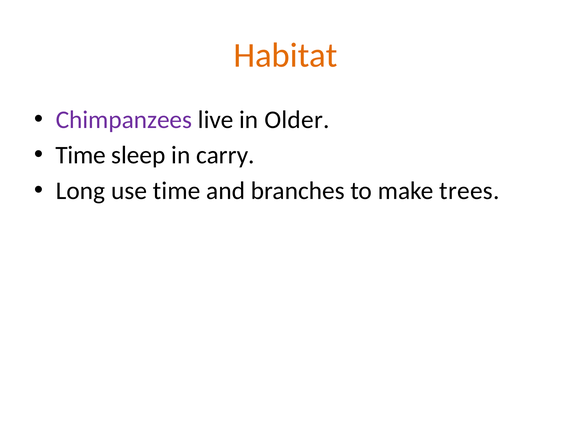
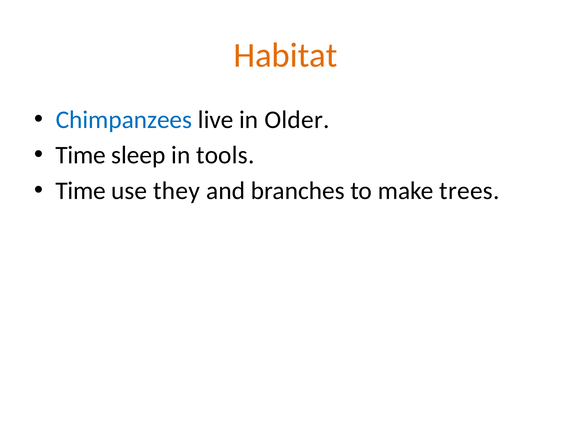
Chimpanzees colour: purple -> blue (124, 120)
carry: carry -> tools (225, 155)
Long: Long -> Time (81, 191)
use time: time -> they (177, 191)
